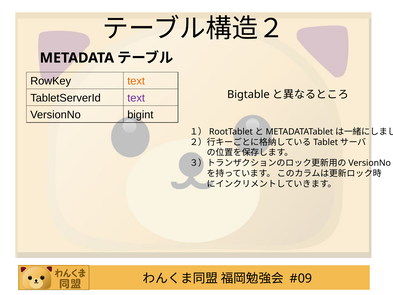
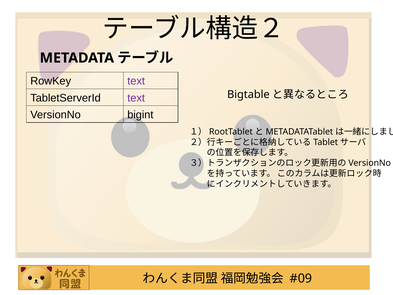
text colour: orange -> purple (136, 81)
